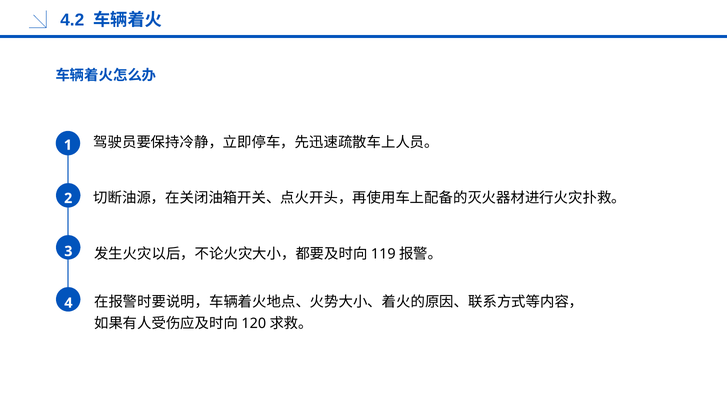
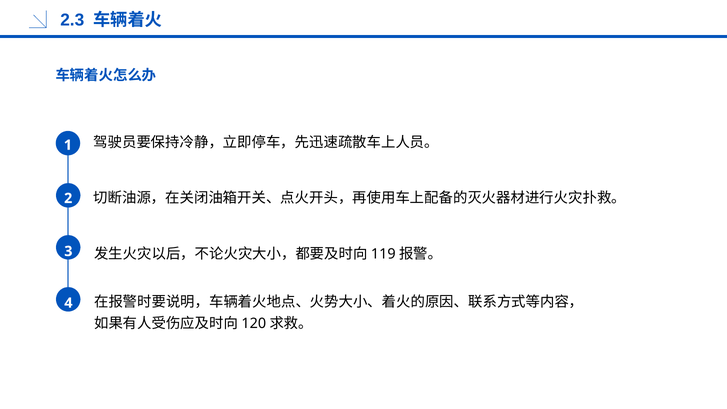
4.2: 4.2 -> 2.3 (72, 20)
